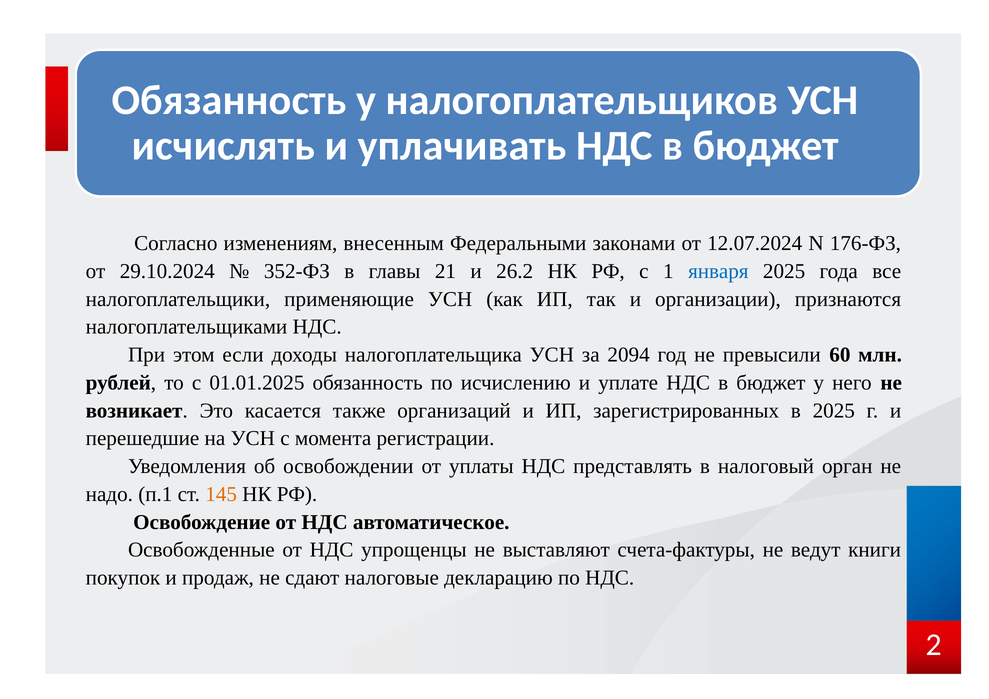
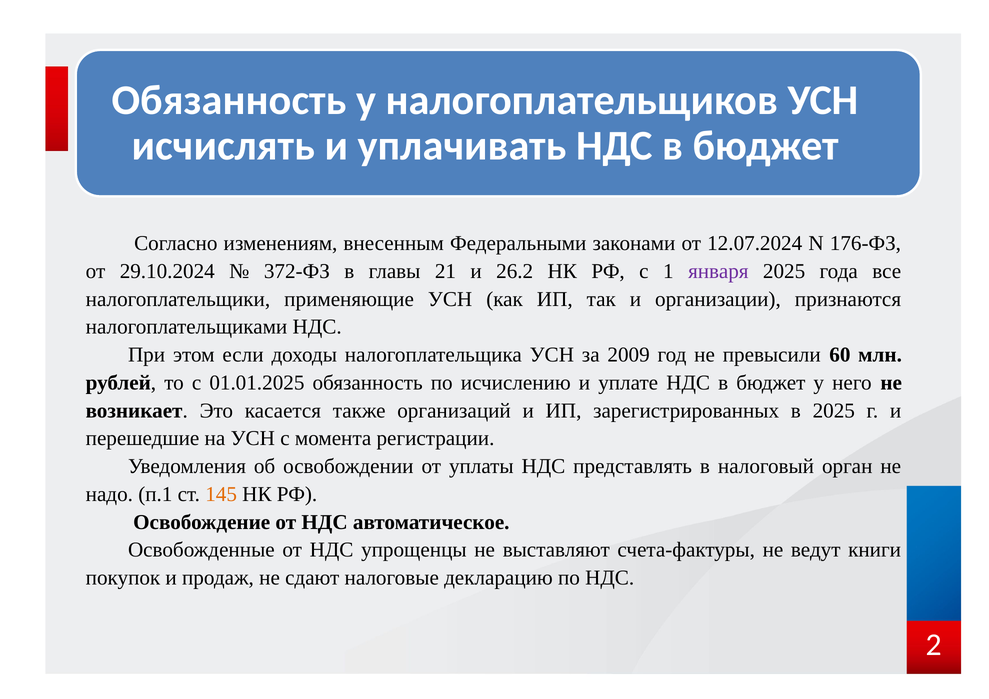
352-ФЗ: 352-ФЗ -> 372-ФЗ (297, 271)
января colour: blue -> purple (718, 271)
2094: 2094 -> 2009 (629, 355)
